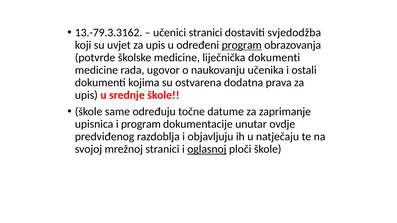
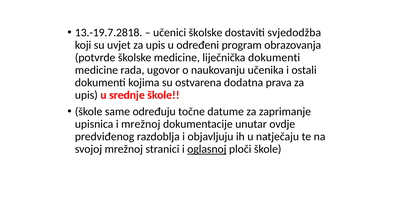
13.-79.3.3162: 13.-79.3.3162 -> 13.-19.7.2818 (109, 33)
učenici stranici: stranici -> školske (206, 33)
program underline: present -> none (242, 45)
i program: program -> mrežnoj (141, 124)
